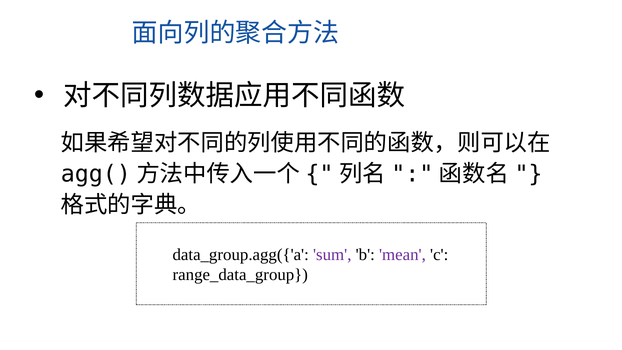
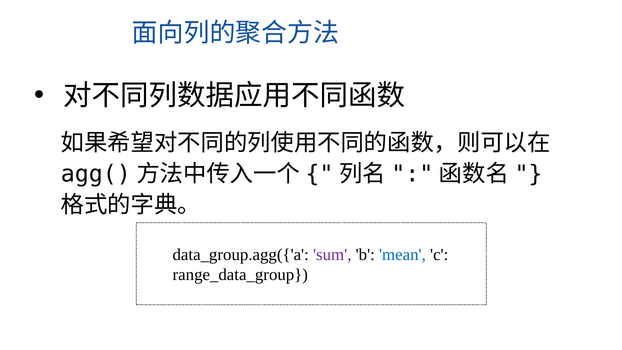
mean colour: purple -> blue (402, 254)
